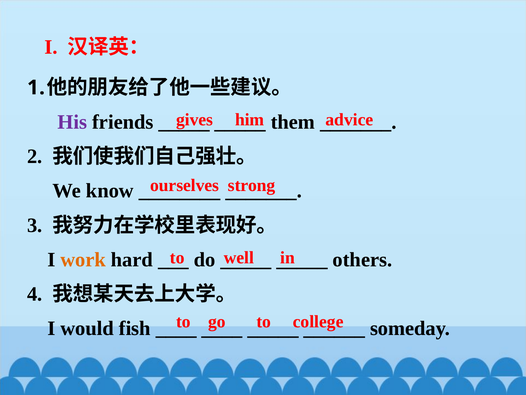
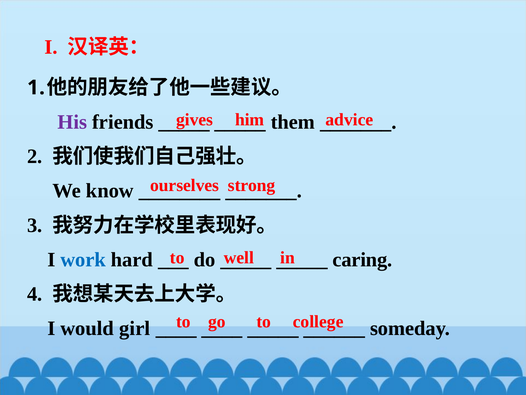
work colour: orange -> blue (83, 259)
others: others -> caring (362, 259)
fish: fish -> girl (135, 328)
